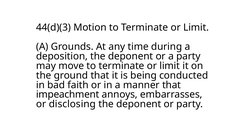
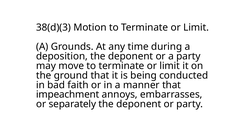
44(d)(3: 44(d)(3 -> 38(d)(3 (54, 28)
disclosing: disclosing -> separately (72, 104)
